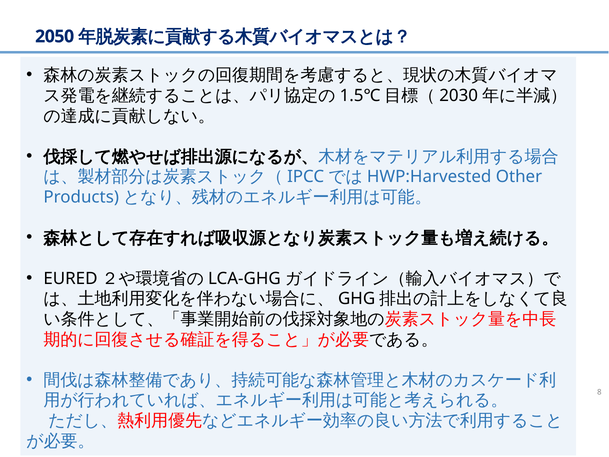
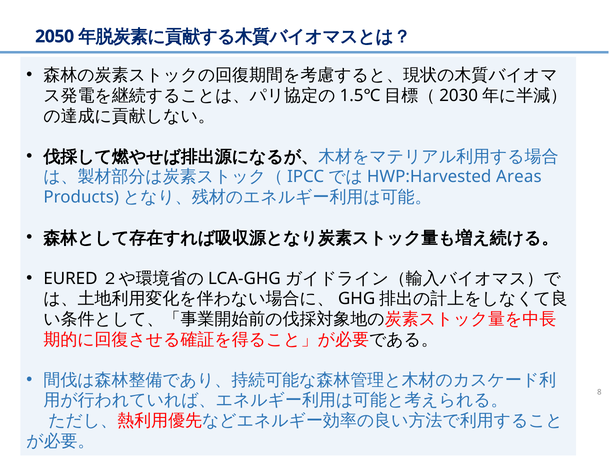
Other: Other -> Areas (519, 177)
